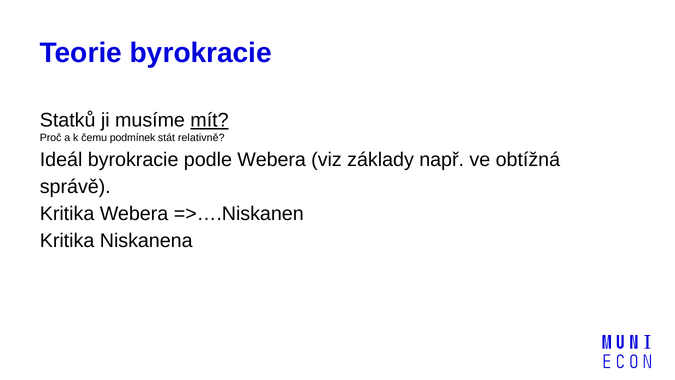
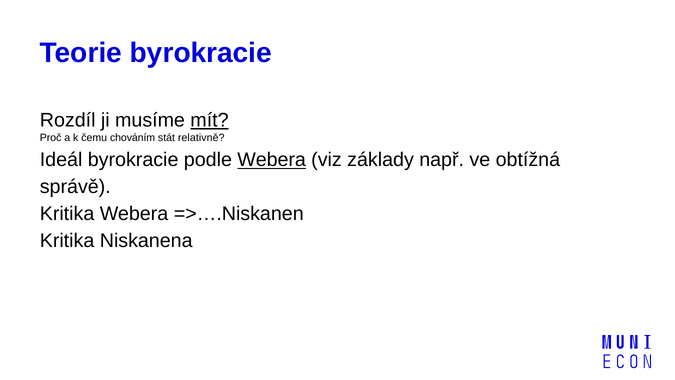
Statků: Statků -> Rozdíl (68, 120)
podmínek: podmínek -> chováním (133, 138)
Webera underline: none -> present (272, 160)
